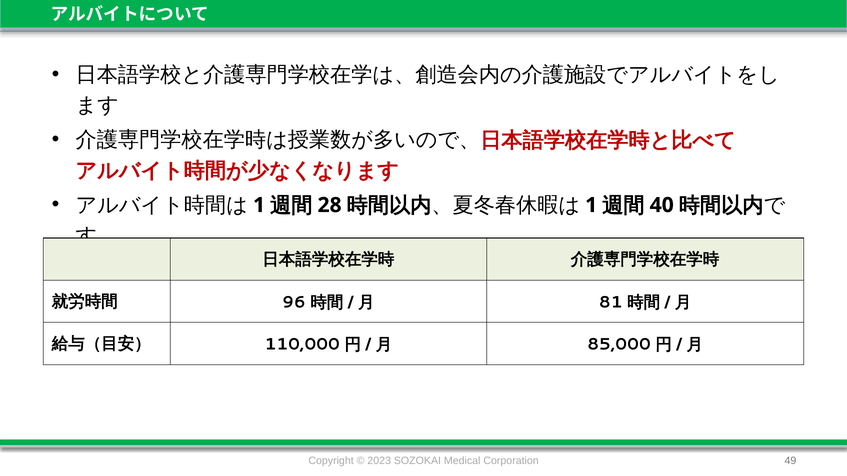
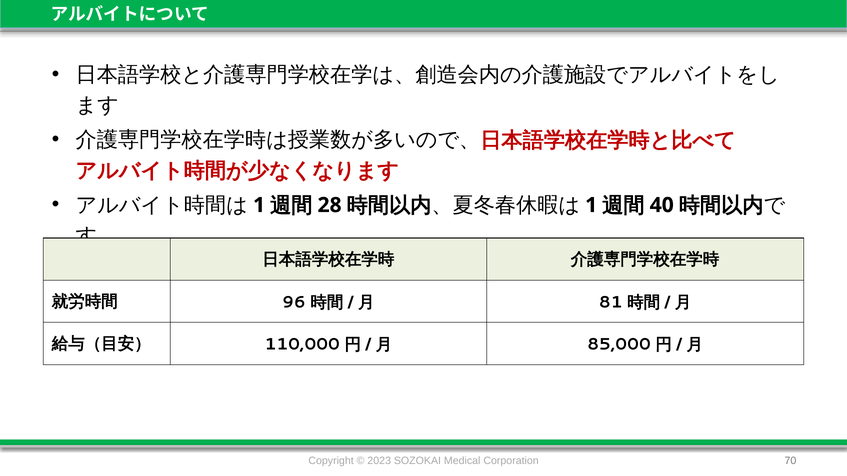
49: 49 -> 70 (790, 461)
